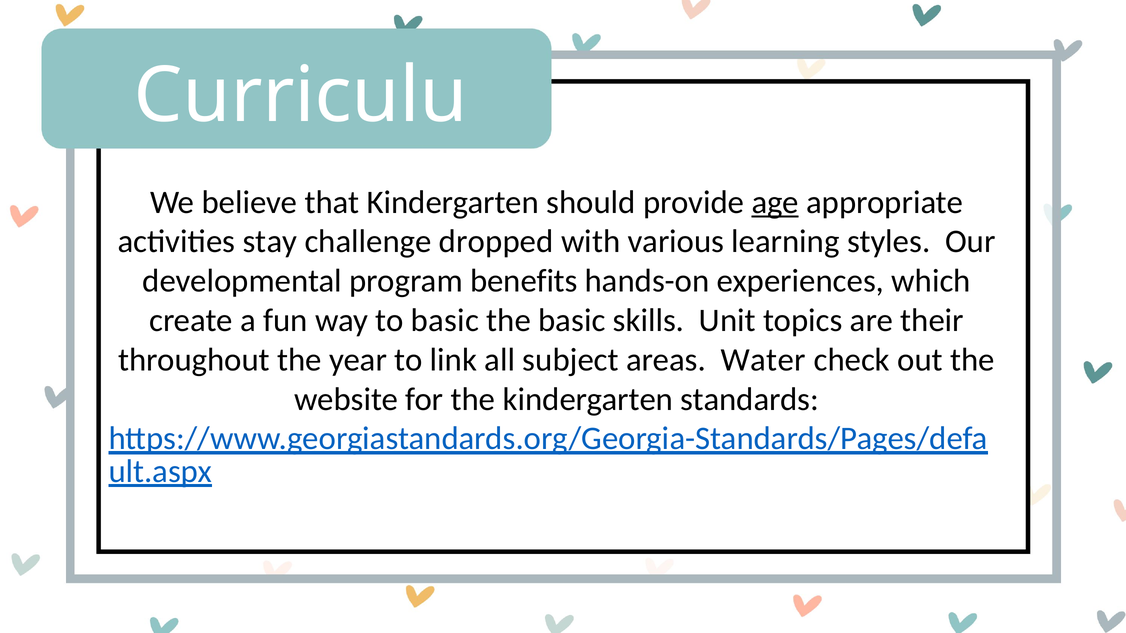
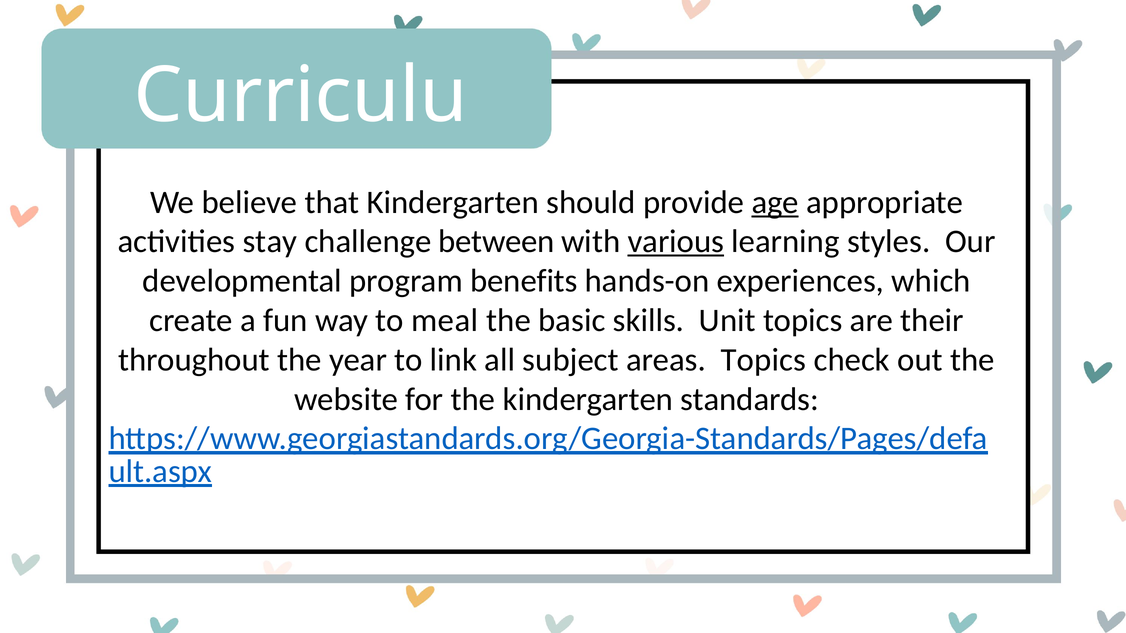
dropped: dropped -> between (496, 242)
various underline: none -> present (676, 242)
to basic: basic -> meal (445, 321)
areas Water: Water -> Topics (763, 360)
